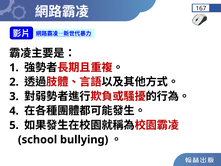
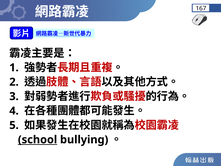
school underline: none -> present (38, 139)
